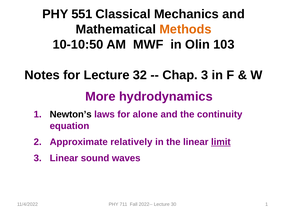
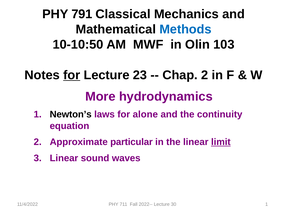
551: 551 -> 791 (82, 14)
Methods colour: orange -> blue (185, 29)
for underline: none -> present (72, 75)
32: 32 -> 23 (140, 75)
Chap 3: 3 -> 2 (205, 75)
relatively: relatively -> particular (132, 142)
